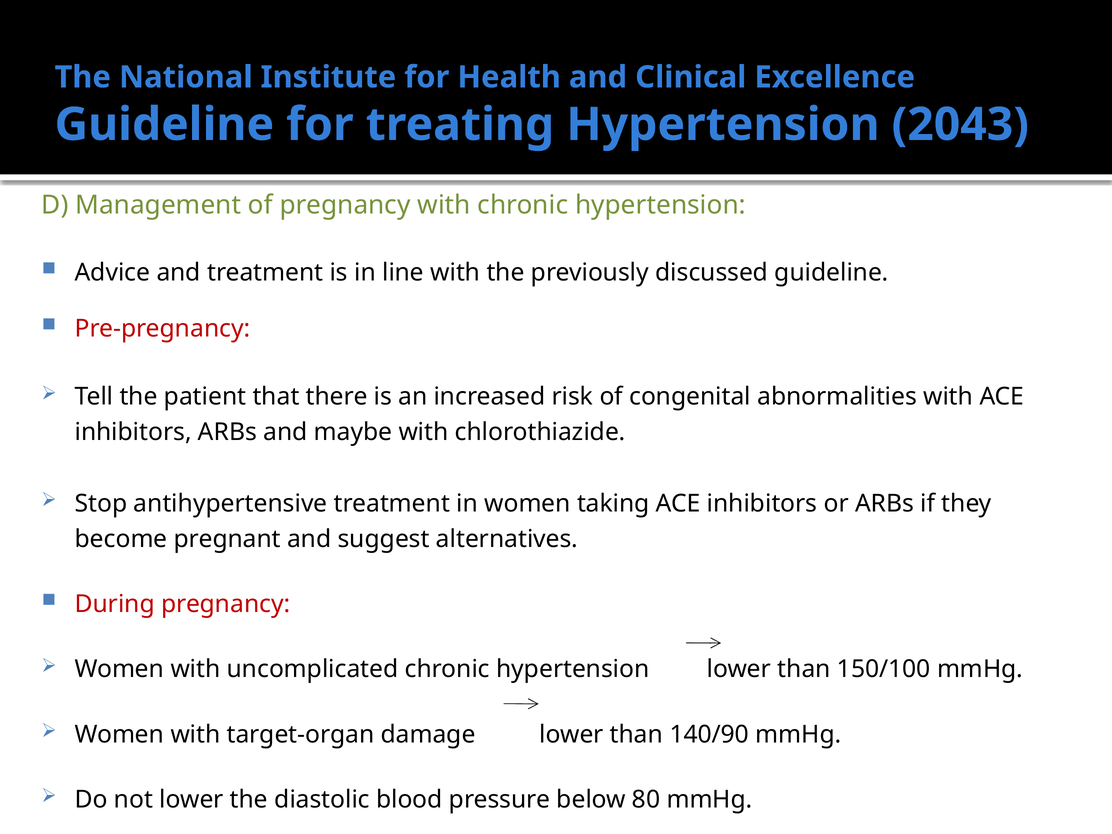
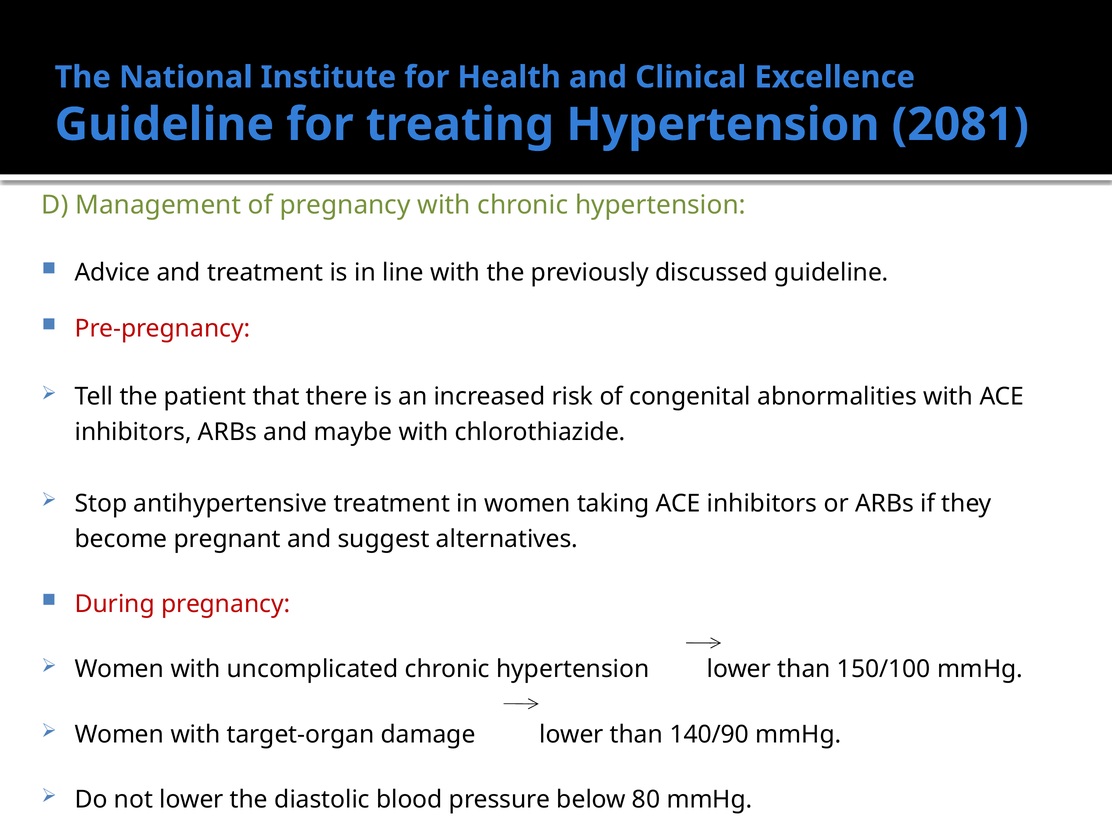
2043: 2043 -> 2081 (960, 125)
